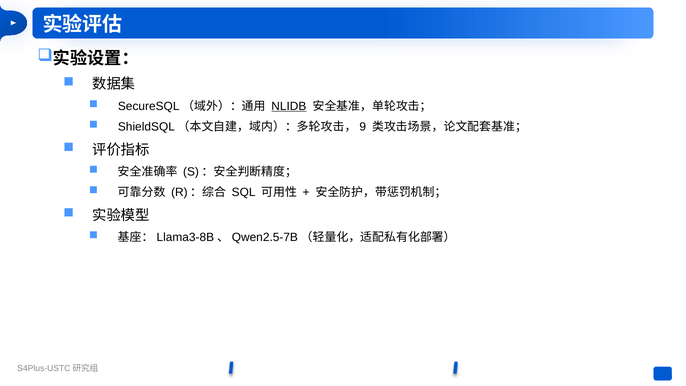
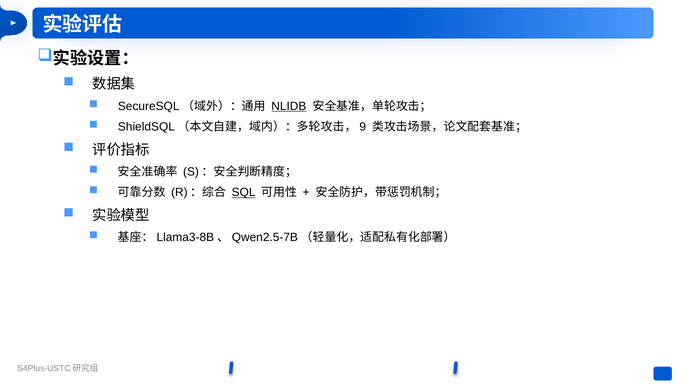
SQL underline: none -> present (244, 192)
